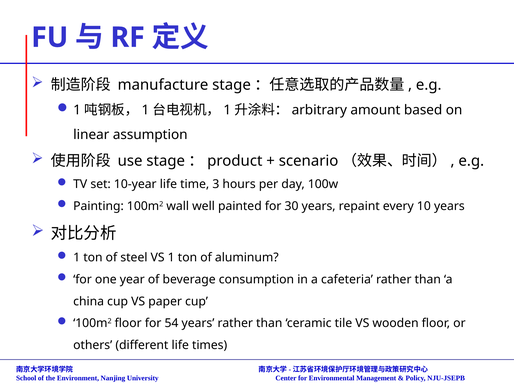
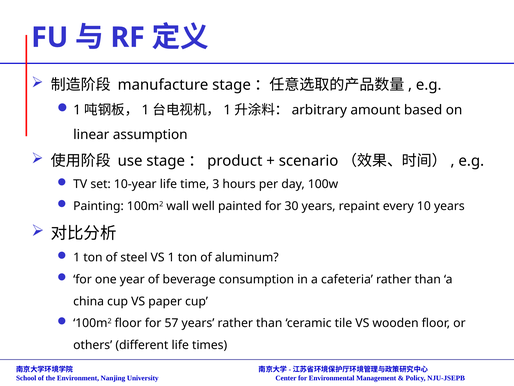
54: 54 -> 57 (171, 323)
